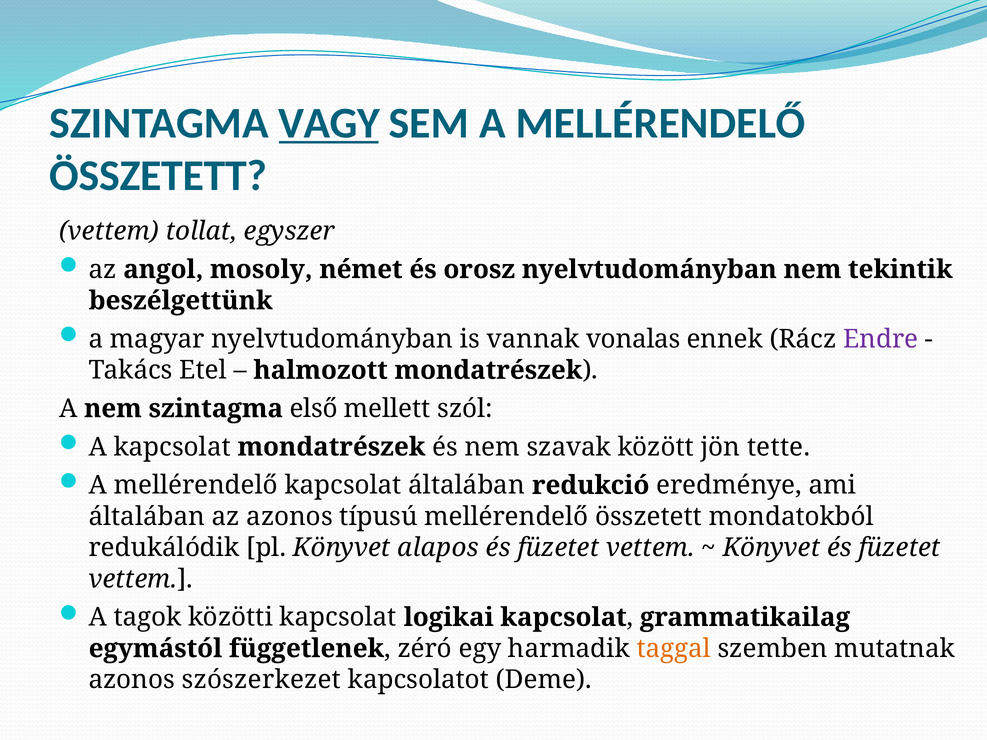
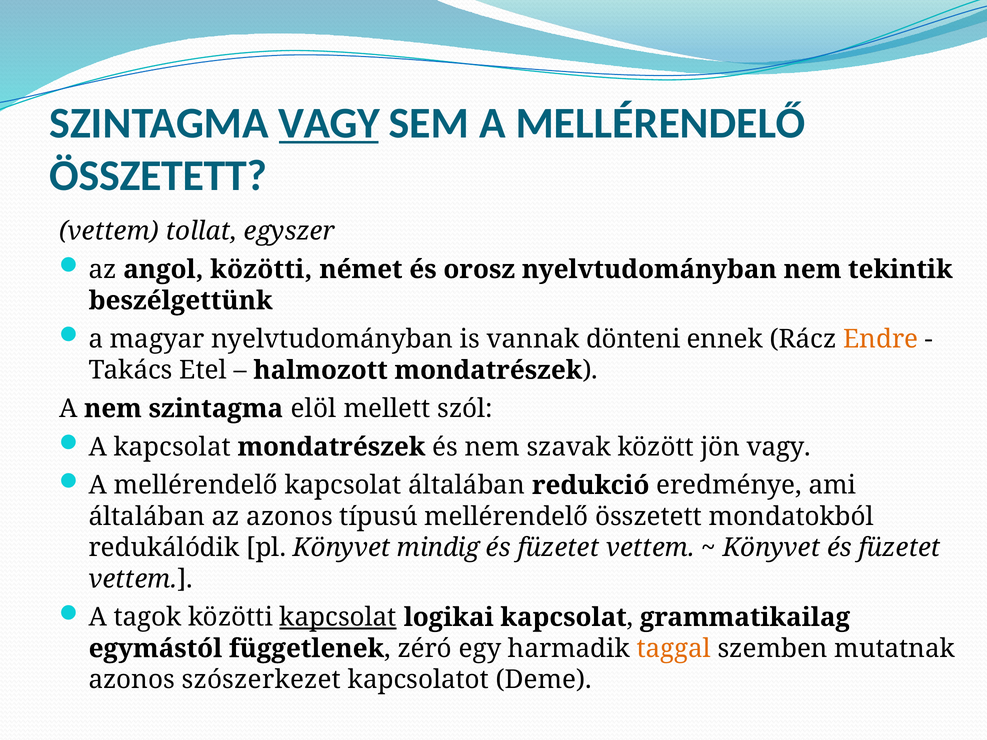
angol mosoly: mosoly -> közötti (261, 270)
vonalas: vonalas -> dönteni (633, 339)
Endre colour: purple -> orange (881, 339)
első: első -> elöl (313, 409)
jön tette: tette -> vagy (779, 447)
alapos: alapos -> mindig (438, 548)
kapcsolat underline: none -> present (338, 618)
